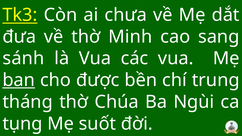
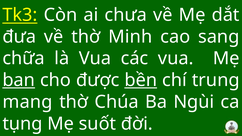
sánh: sánh -> chữa (24, 58)
bền underline: none -> present (141, 80)
tháng: tháng -> mang (28, 102)
